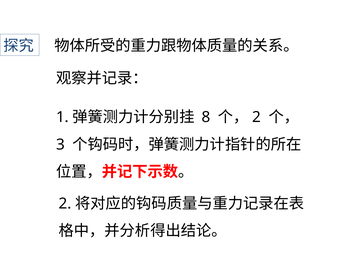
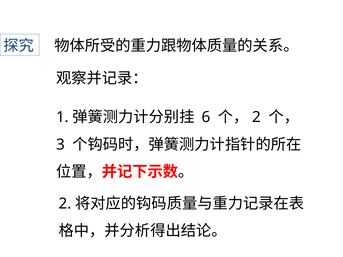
8: 8 -> 6 (206, 117)
